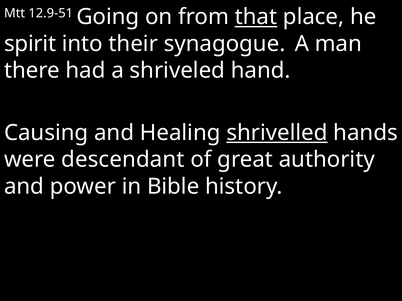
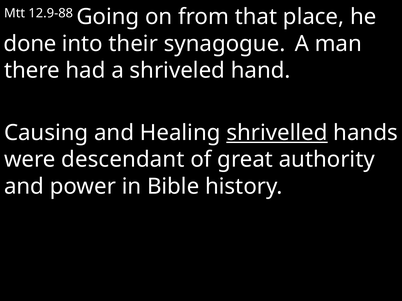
12.9-51: 12.9-51 -> 12.9-88 (51, 13)
that underline: present -> none (256, 17)
spirit: spirit -> done (30, 44)
